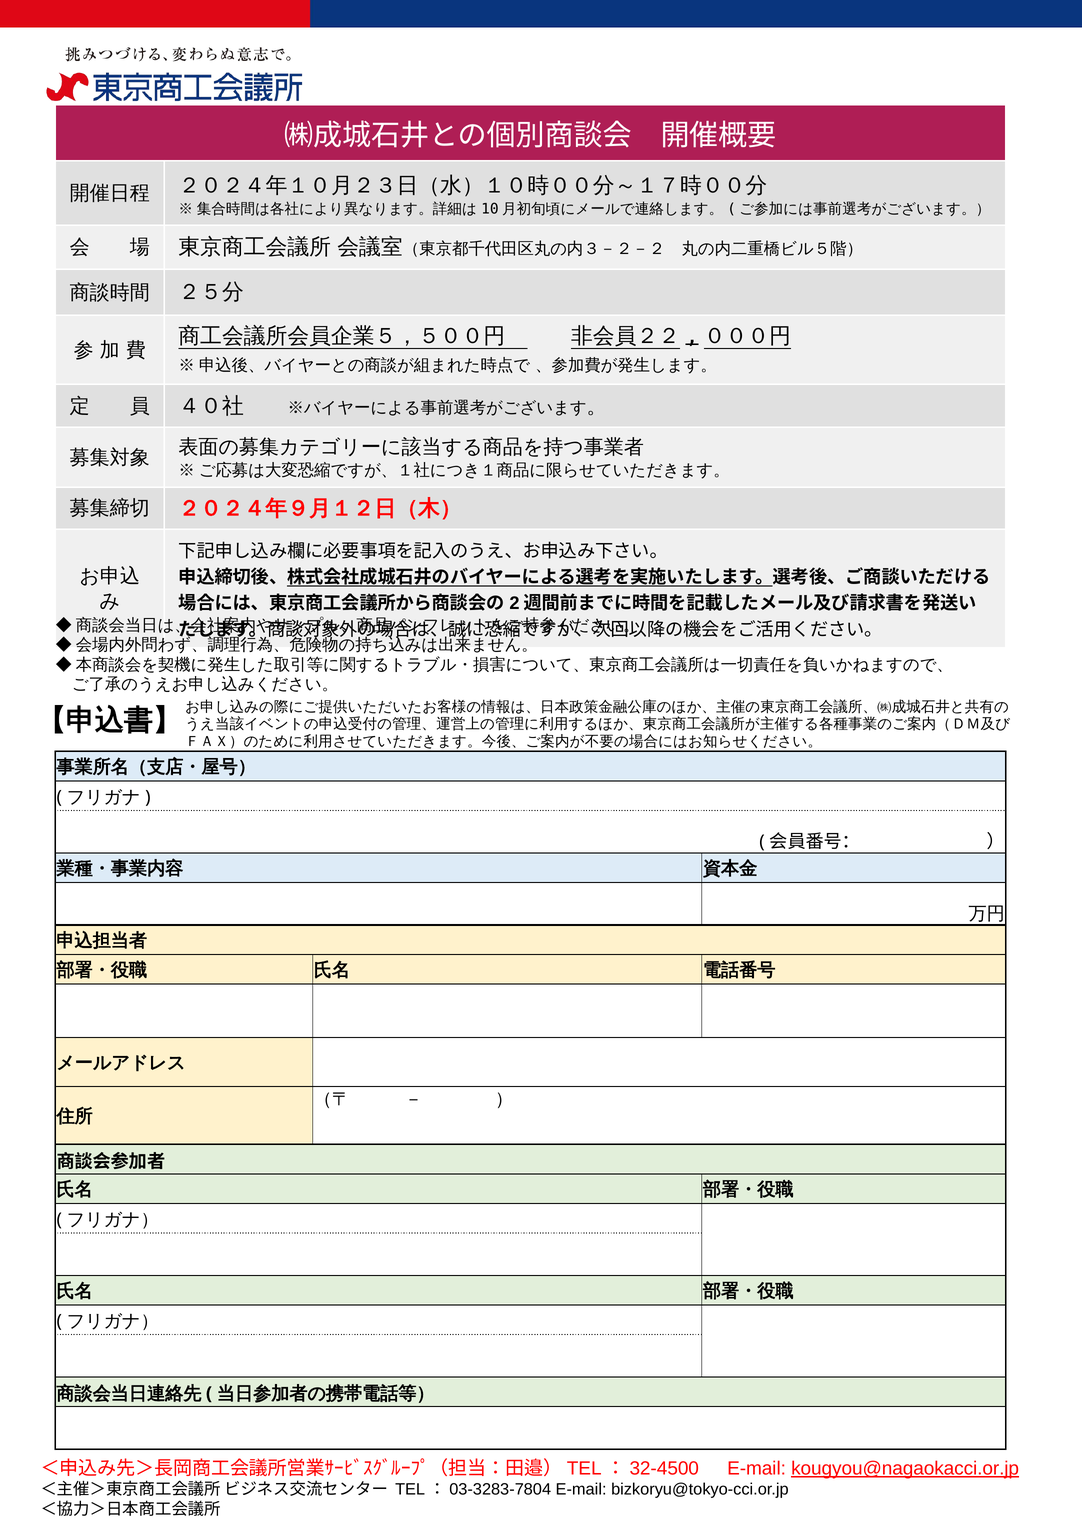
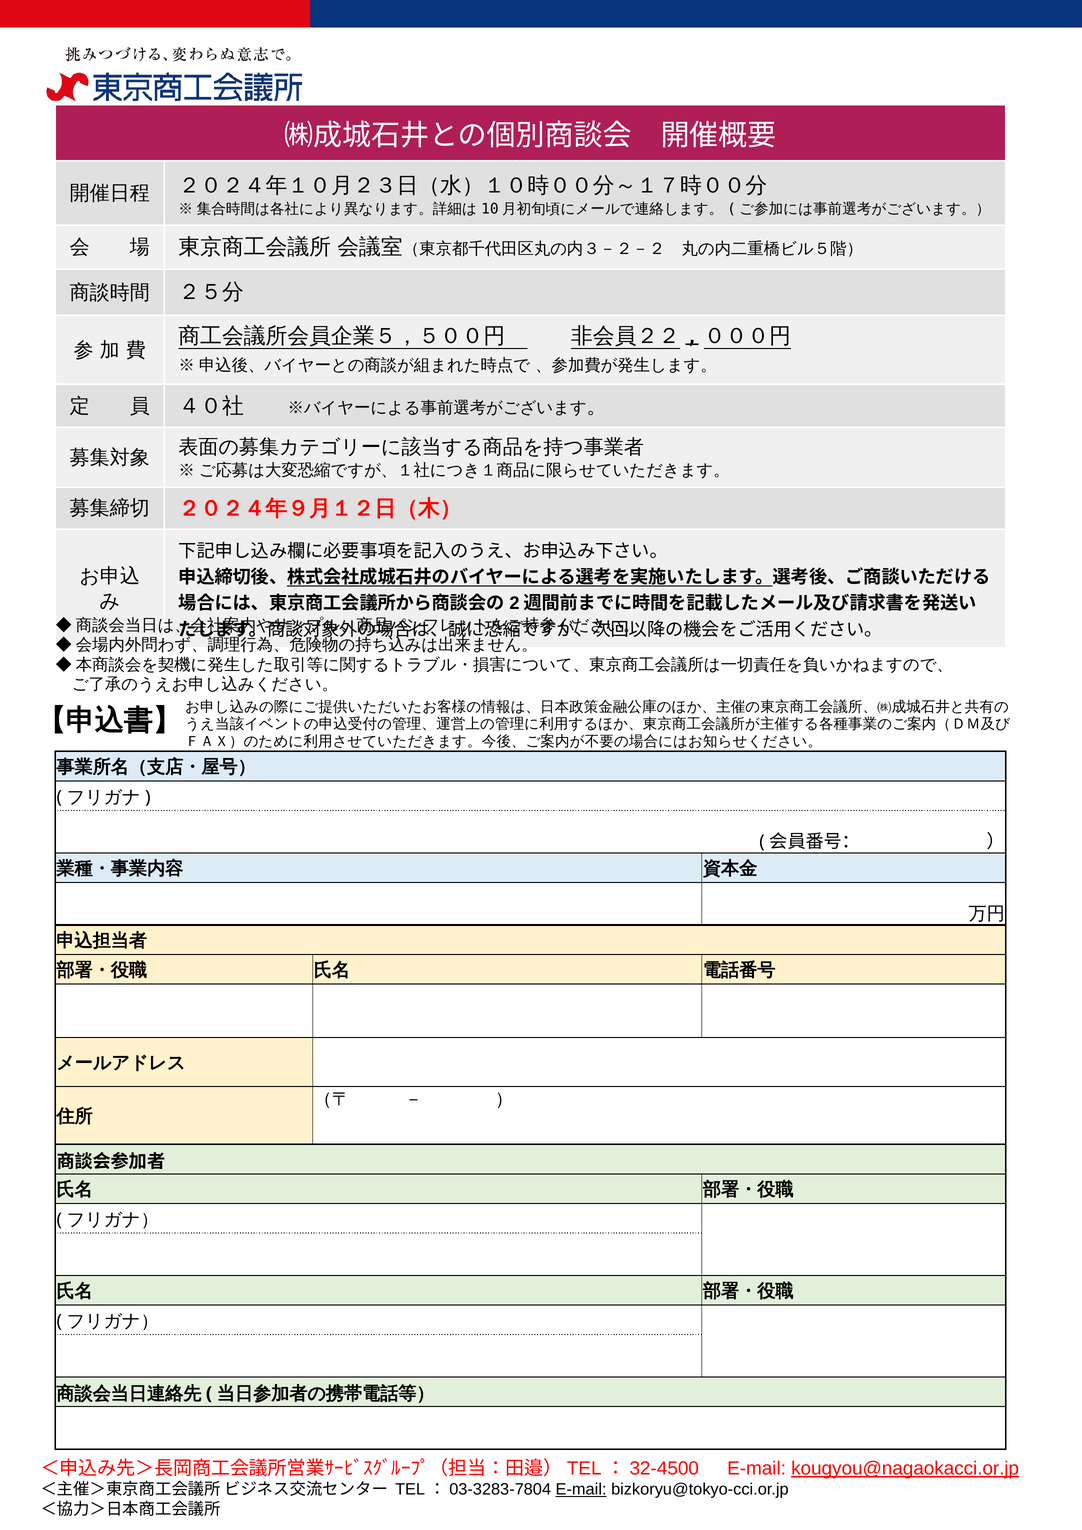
E-mail underline: none -> present (581, 1490)
